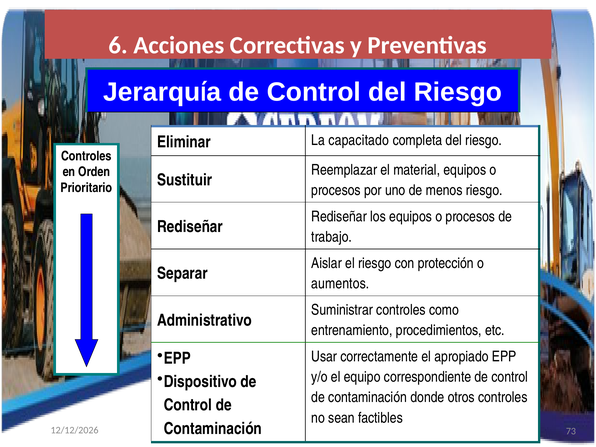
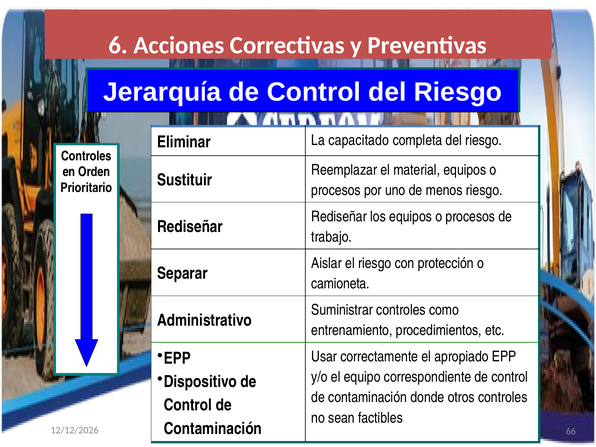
aumentos: aumentos -> camioneta (340, 284)
73: 73 -> 66 (571, 431)
